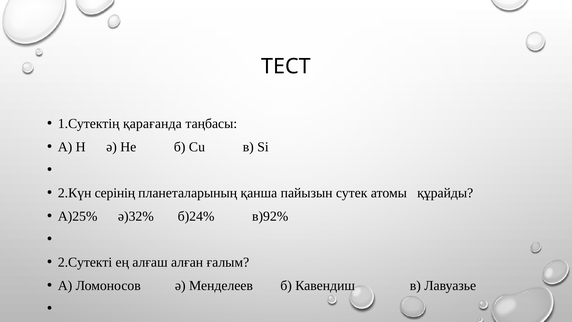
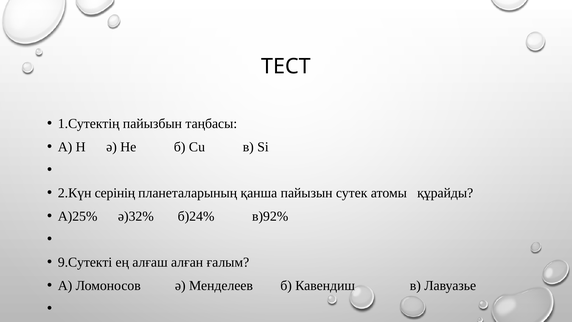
қарағанда: қарағанда -> пайызбын (152, 124)
2.Сутекті: 2.Сутекті -> 9.Сутекті (85, 262)
